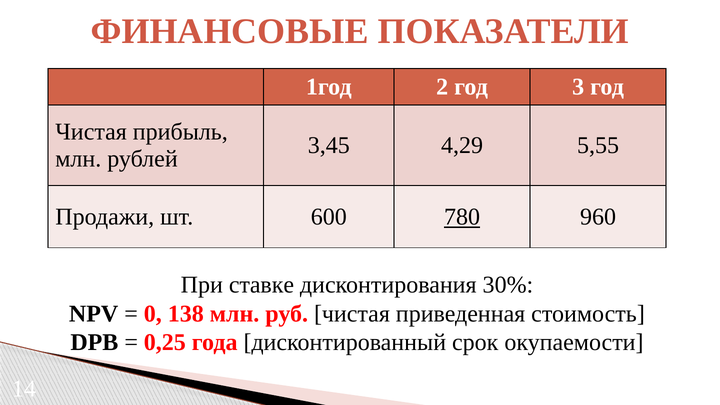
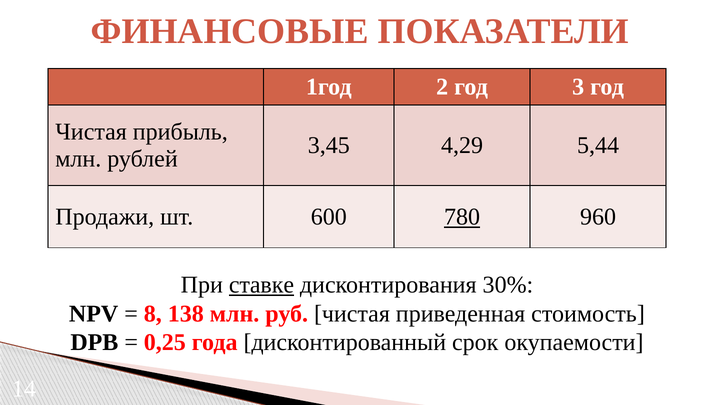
5,55: 5,55 -> 5,44 (598, 145)
ставке underline: none -> present (261, 285)
0: 0 -> 8 (153, 314)
